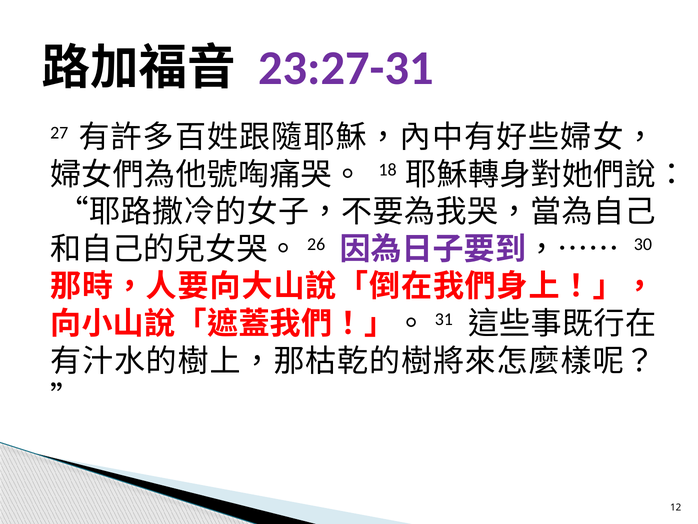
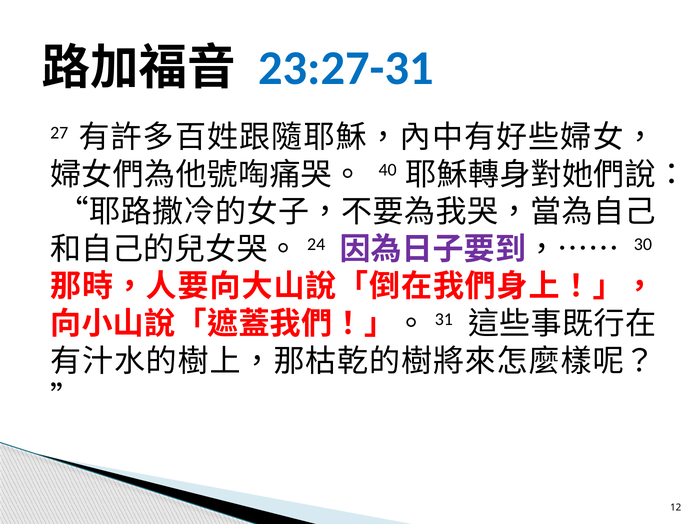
23:27-31 colour: purple -> blue (346, 68)
18: 18 -> 40 (388, 170)
26: 26 -> 24 (316, 244)
